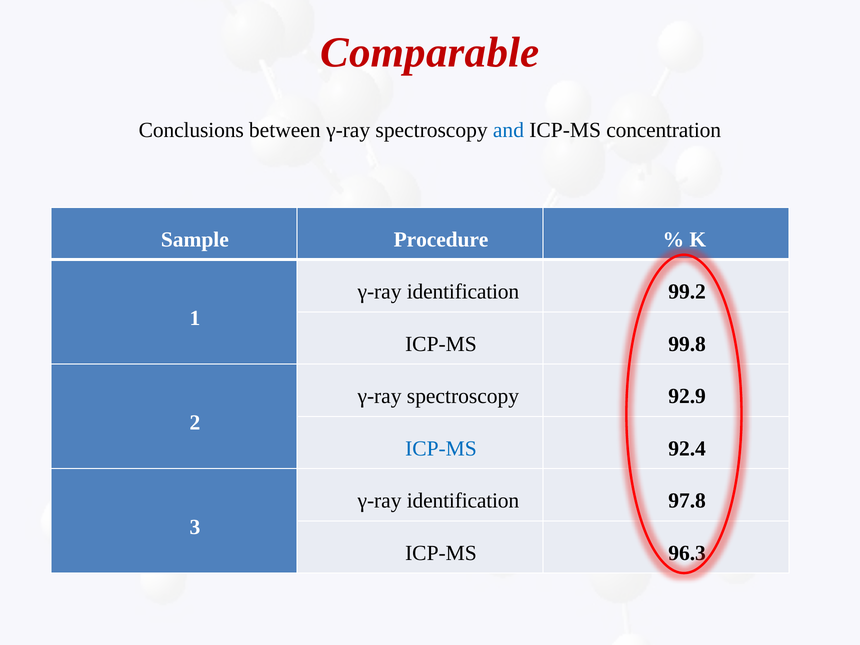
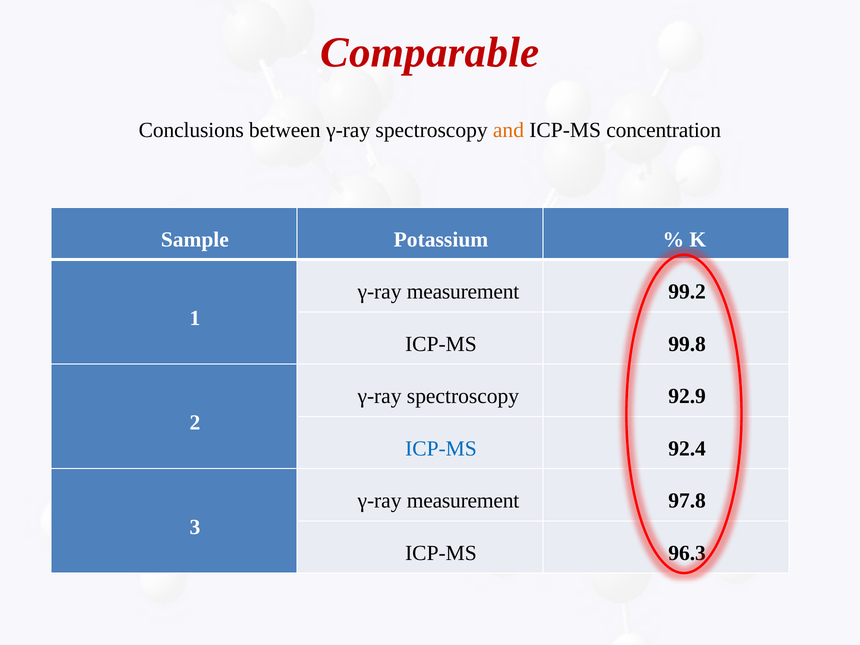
and colour: blue -> orange (508, 130)
Procedure: Procedure -> Potassium (441, 240)
identification: identification -> measurement (463, 292)
identification: identification -> measurement (463, 501)
